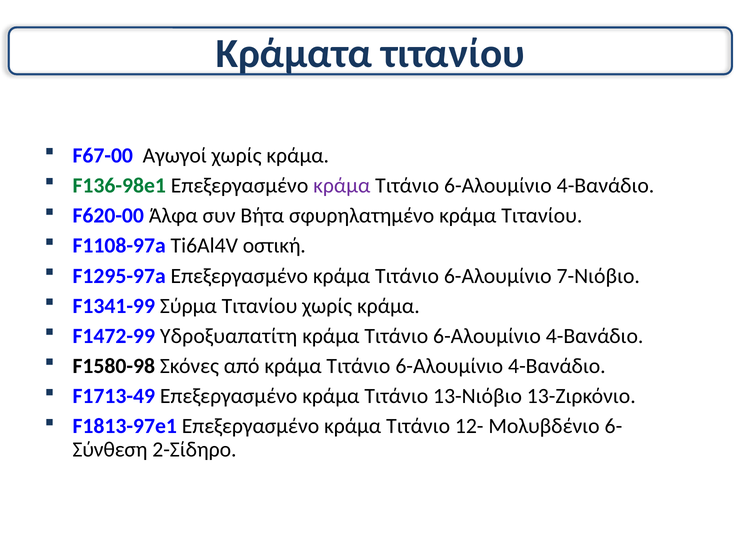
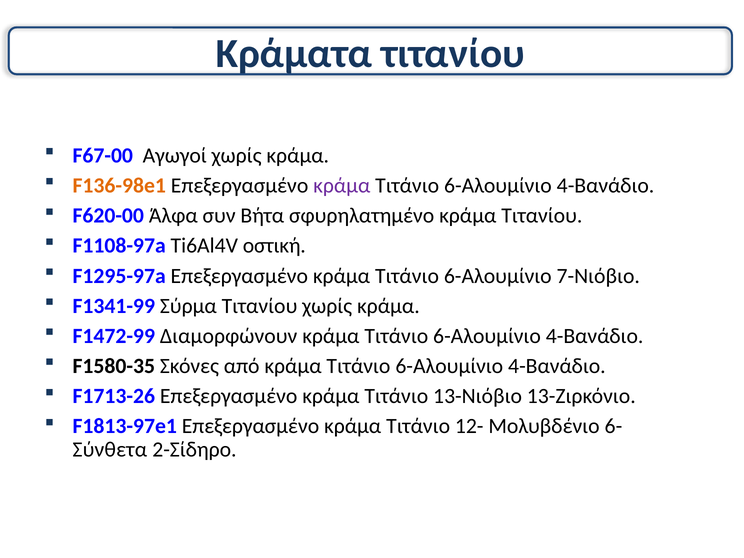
F136-98e1 colour: green -> orange (119, 186)
Υδροξυαπατίτη: Υδροξυαπατίτη -> Διαμορφώνουν (229, 336)
F1580-98: F1580-98 -> F1580-35 (114, 366)
F1713-49: F1713-49 -> F1713-26 (114, 396)
Σύνθεση: Σύνθεση -> Σύνθετα (110, 450)
